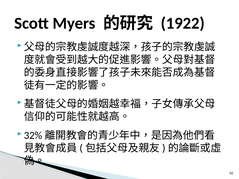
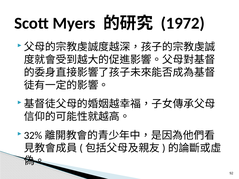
1922: 1922 -> 1972 (183, 23)
